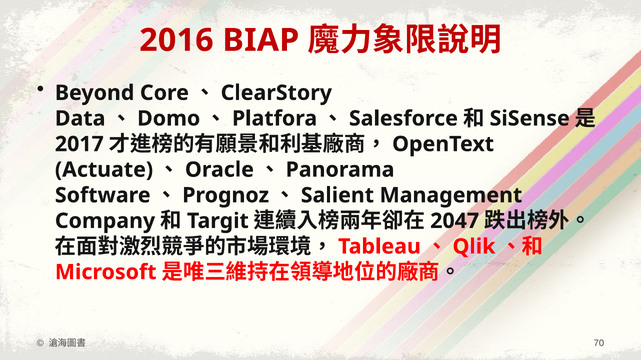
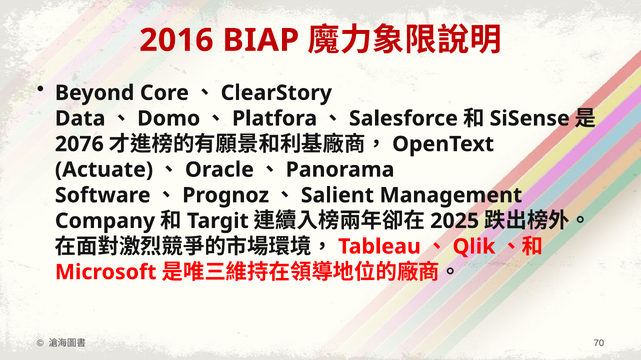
2017: 2017 -> 2076 (79, 144)
2047: 2047 -> 2025 (455, 221)
